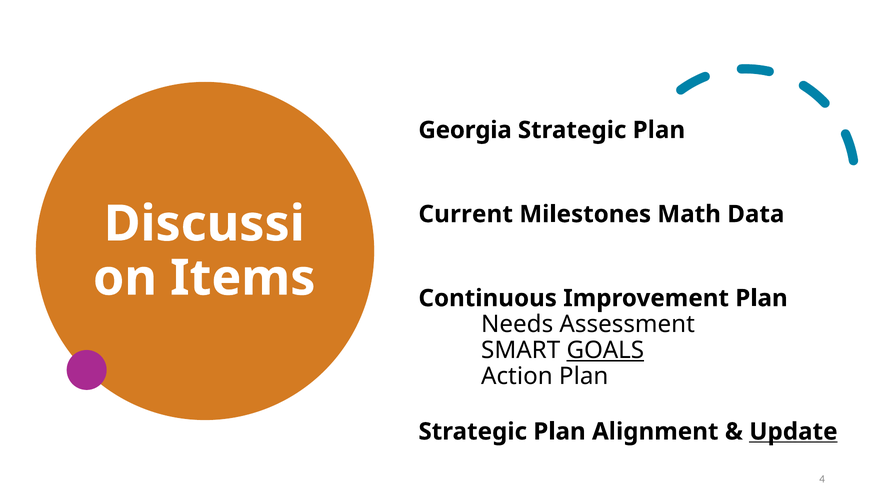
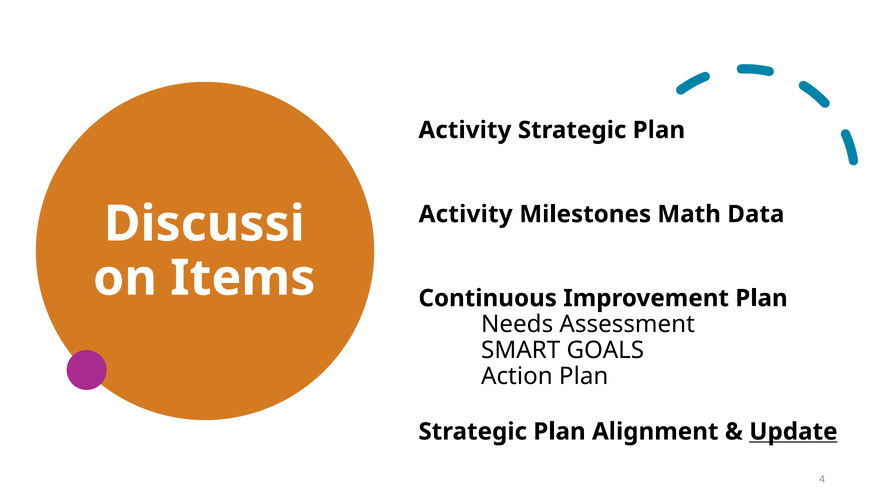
Georgia: Georgia -> Activity (465, 130)
Current: Current -> Activity (466, 214)
GOALS underline: present -> none (605, 351)
